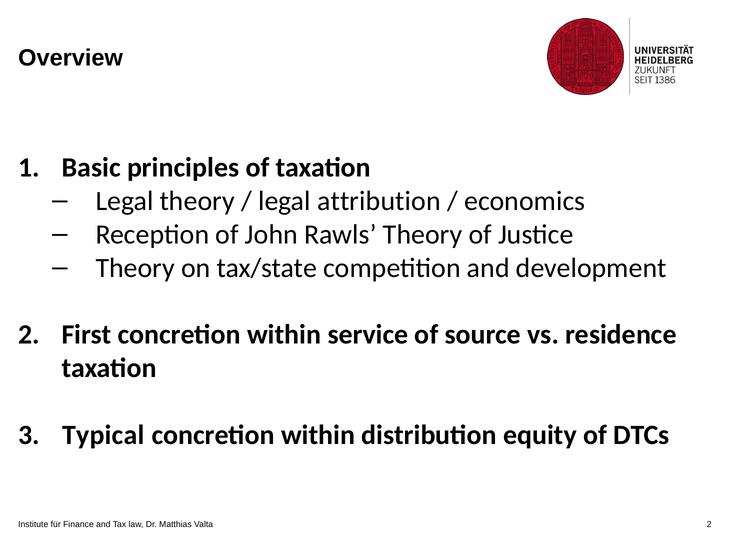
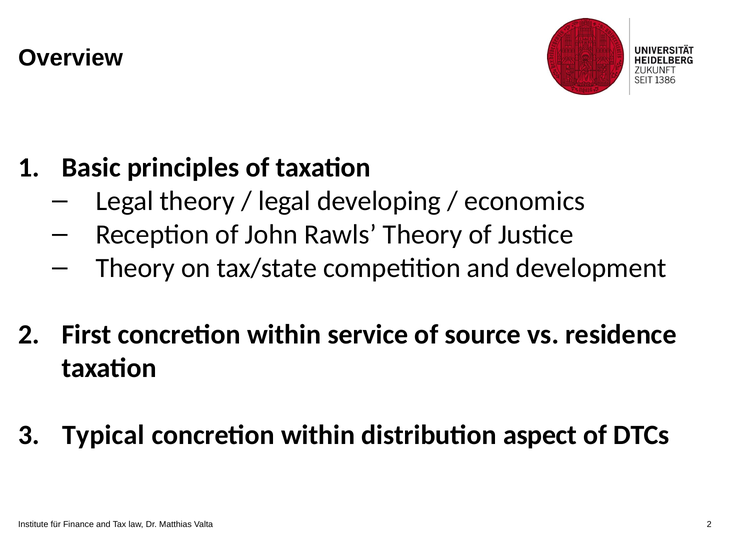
attribution: attribution -> developing (379, 201)
equity: equity -> aspect (540, 435)
